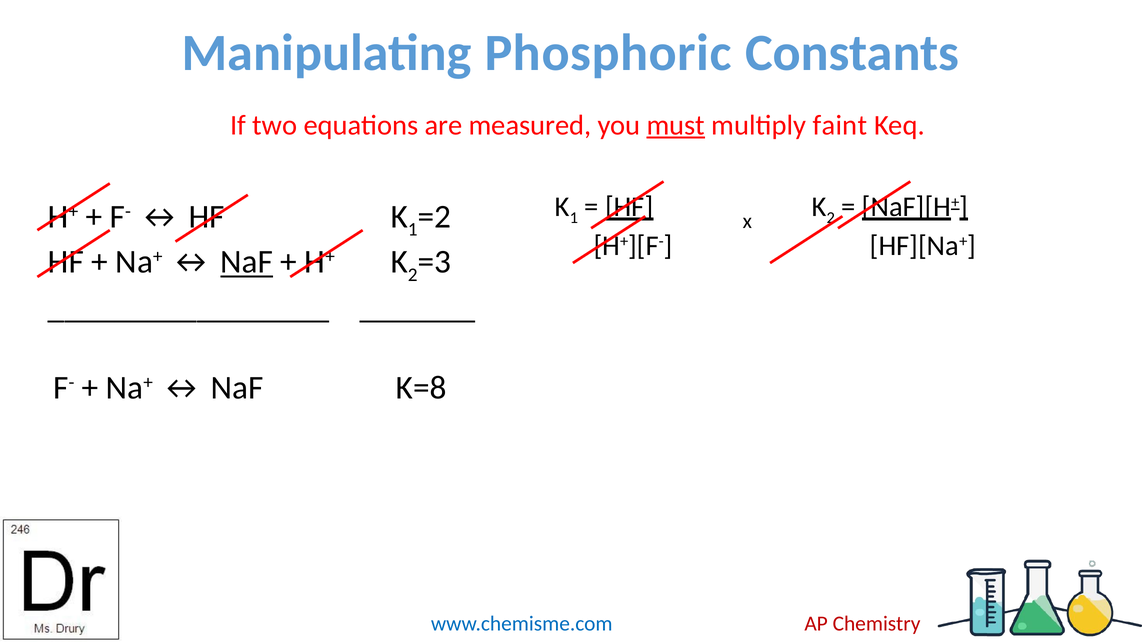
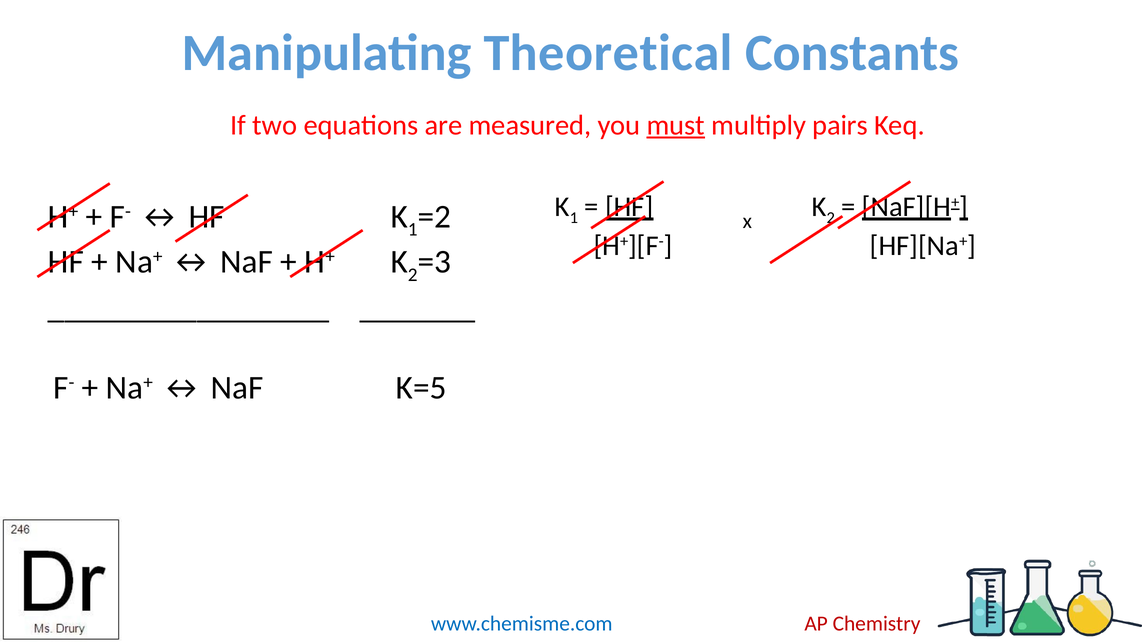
Phosphoric: Phosphoric -> Theoretical (608, 53)
faint: faint -> pairs (840, 125)
NaF underline: present -> none (247, 262)
K=8: K=8 -> K=5 (421, 388)
